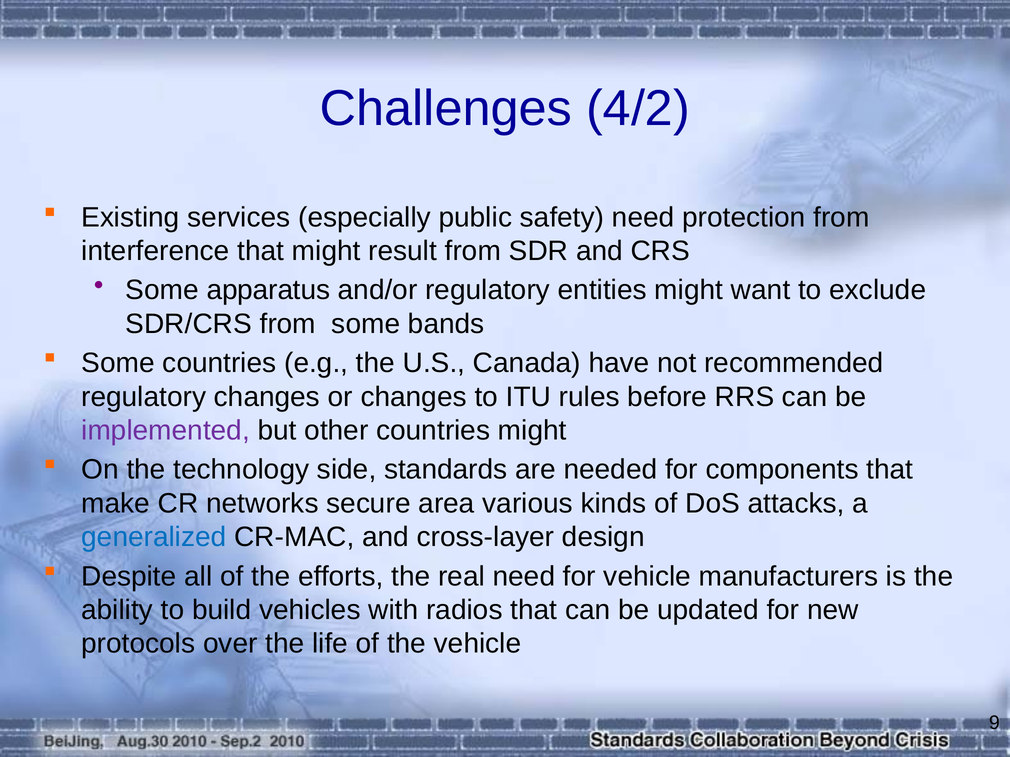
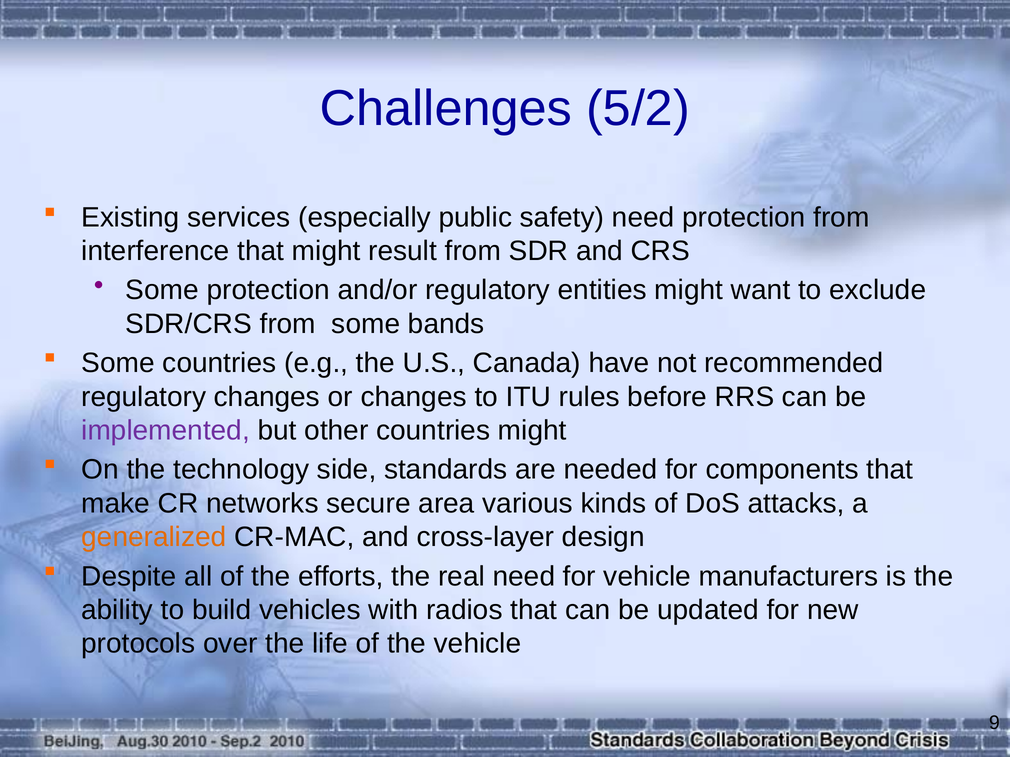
4/2: 4/2 -> 5/2 (638, 109)
Some apparatus: apparatus -> protection (268, 290)
generalized colour: blue -> orange (154, 537)
